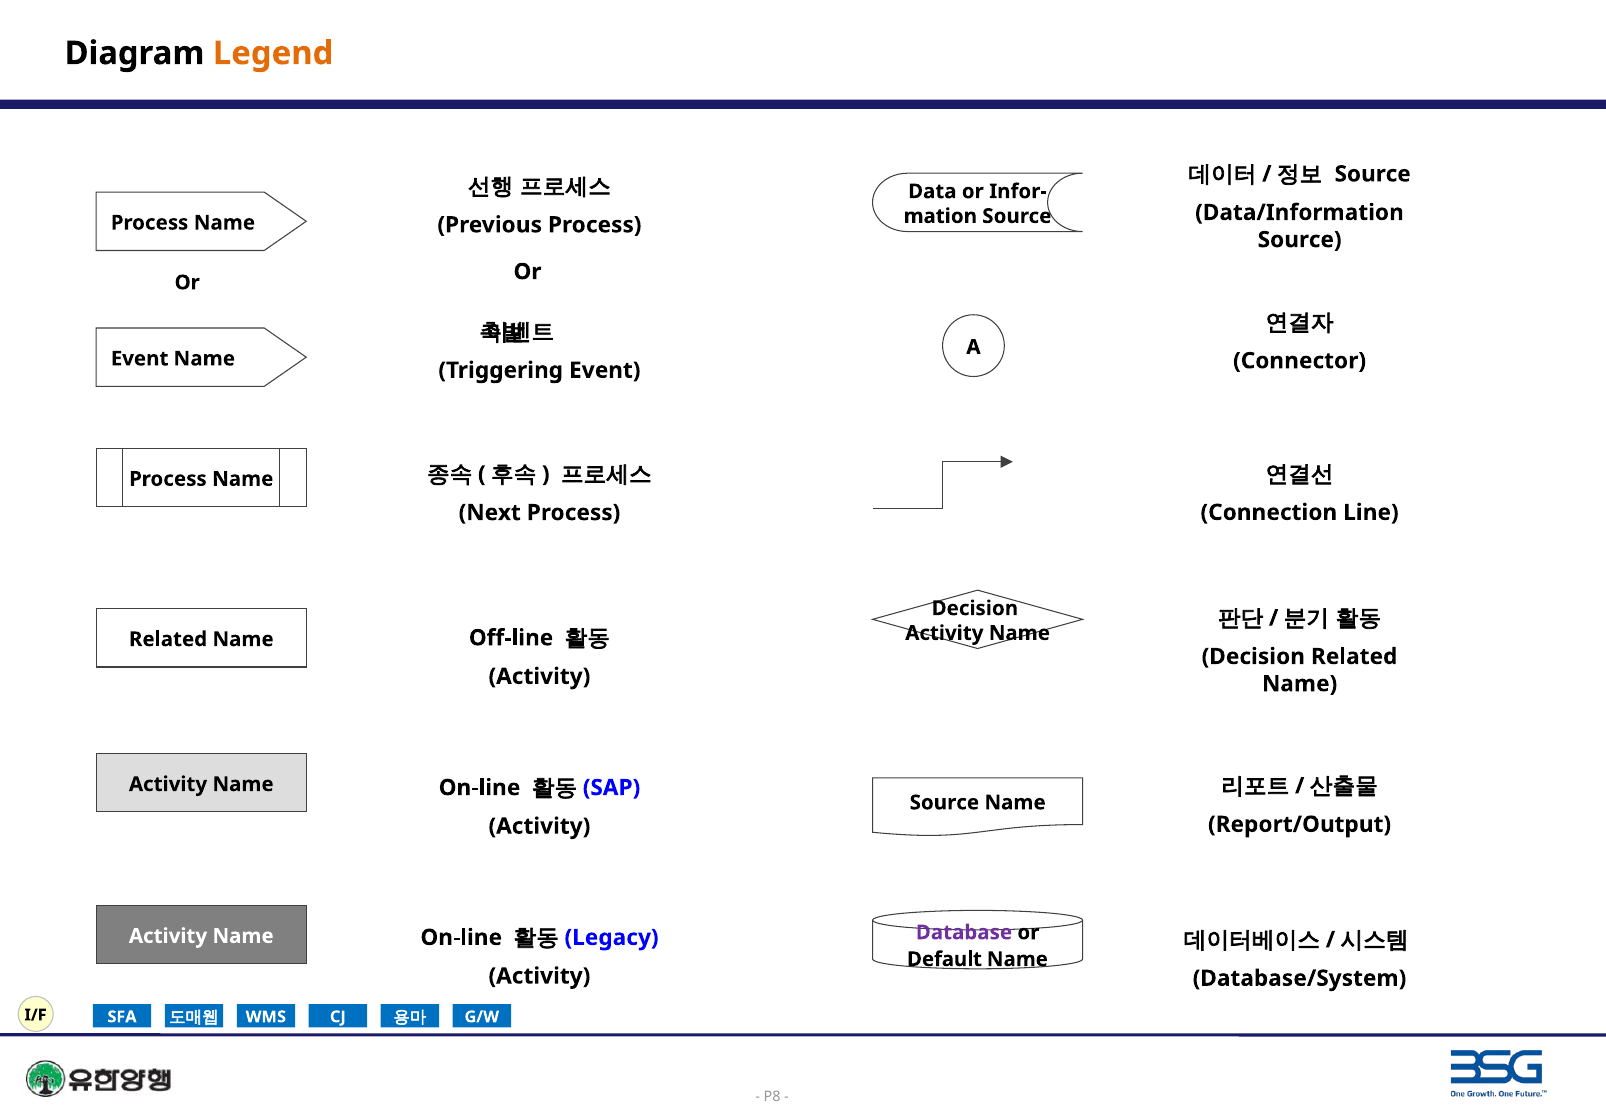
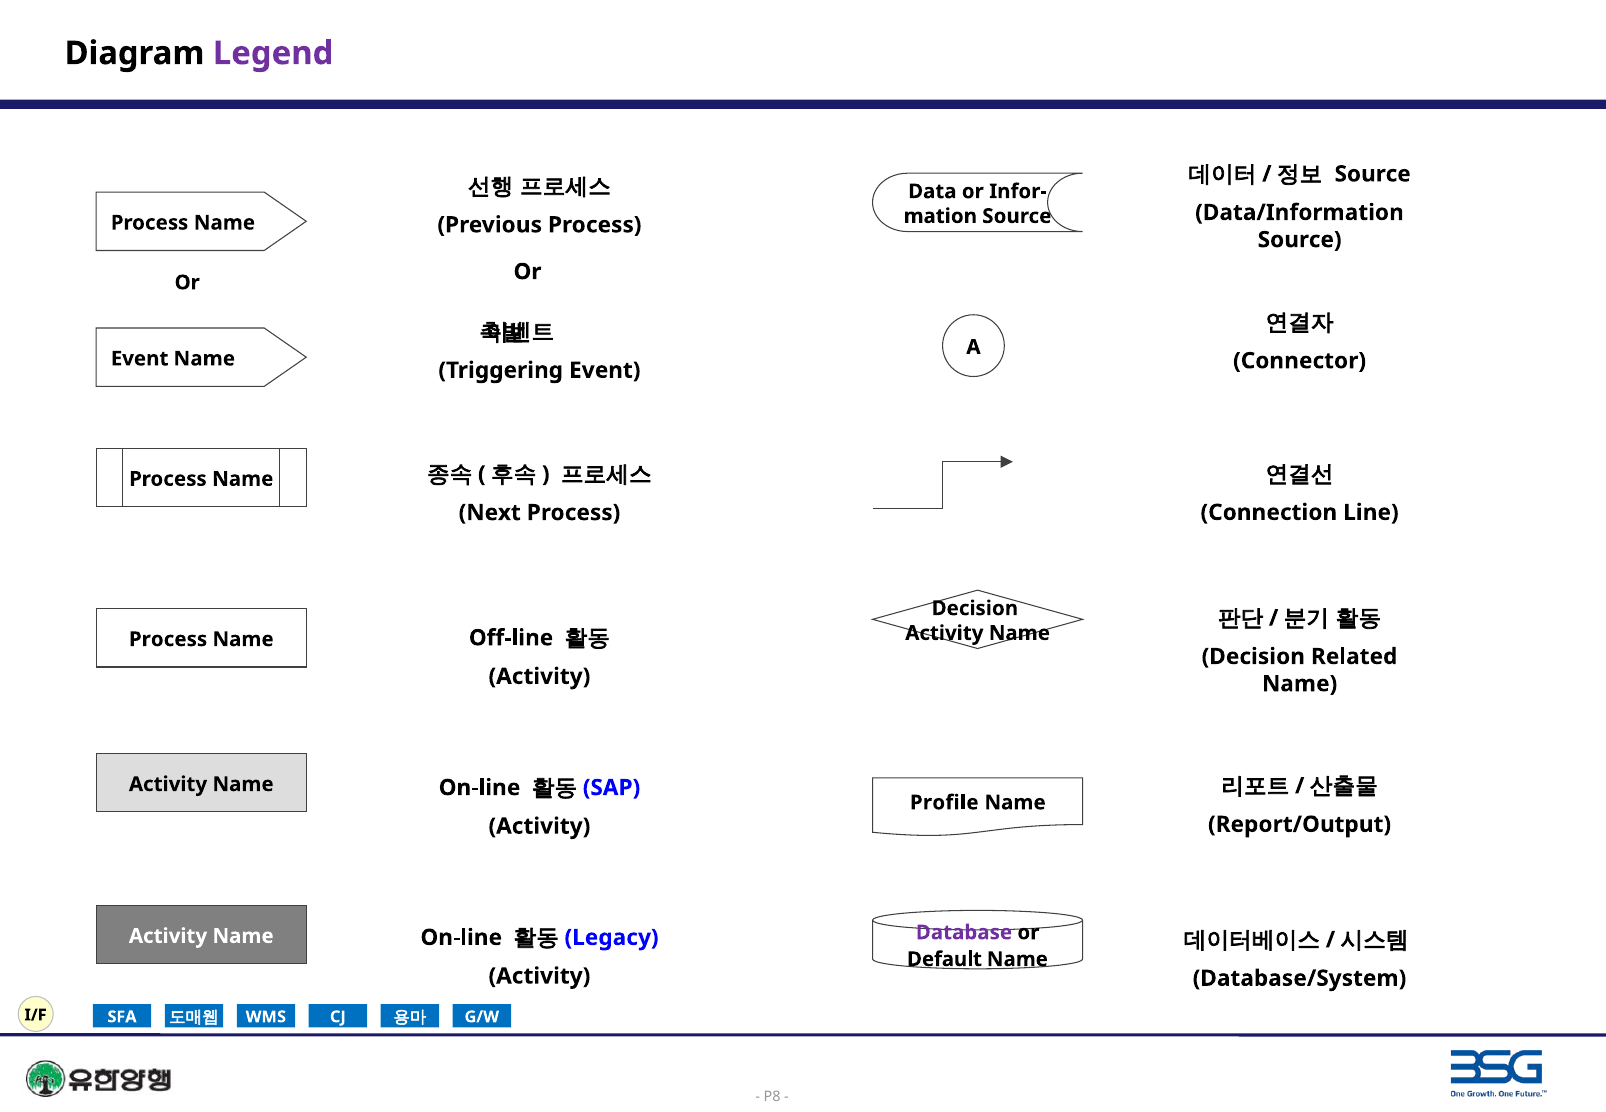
Legend colour: orange -> purple (273, 53)
Related: Related -> Process (168, 639)
Source: Source -> Profile (944, 803)
